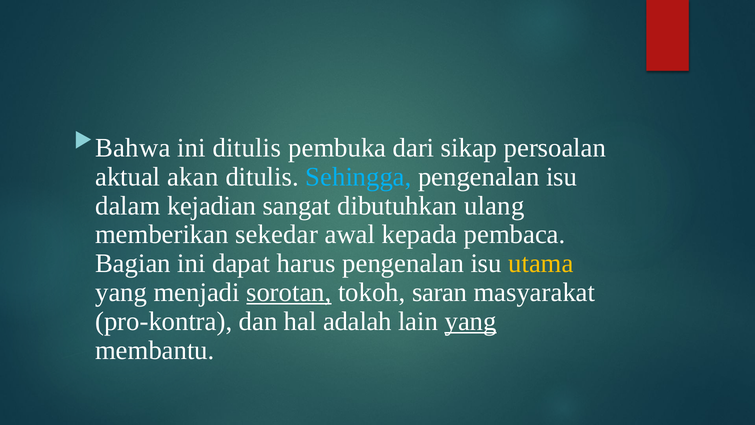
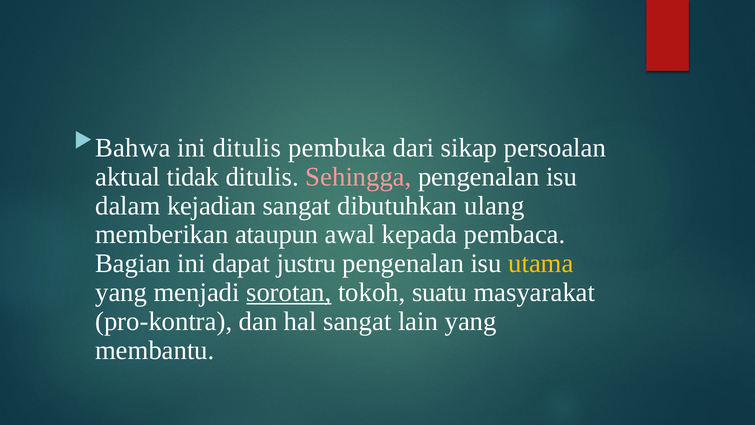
akan: akan -> tidak (193, 177)
Sehingga colour: light blue -> pink (358, 177)
sekedar: sekedar -> ataupun (277, 234)
harus: harus -> justru (306, 263)
saran: saran -> suatu (440, 292)
hal adalah: adalah -> sangat (357, 321)
yang underline: present -> none (471, 321)
